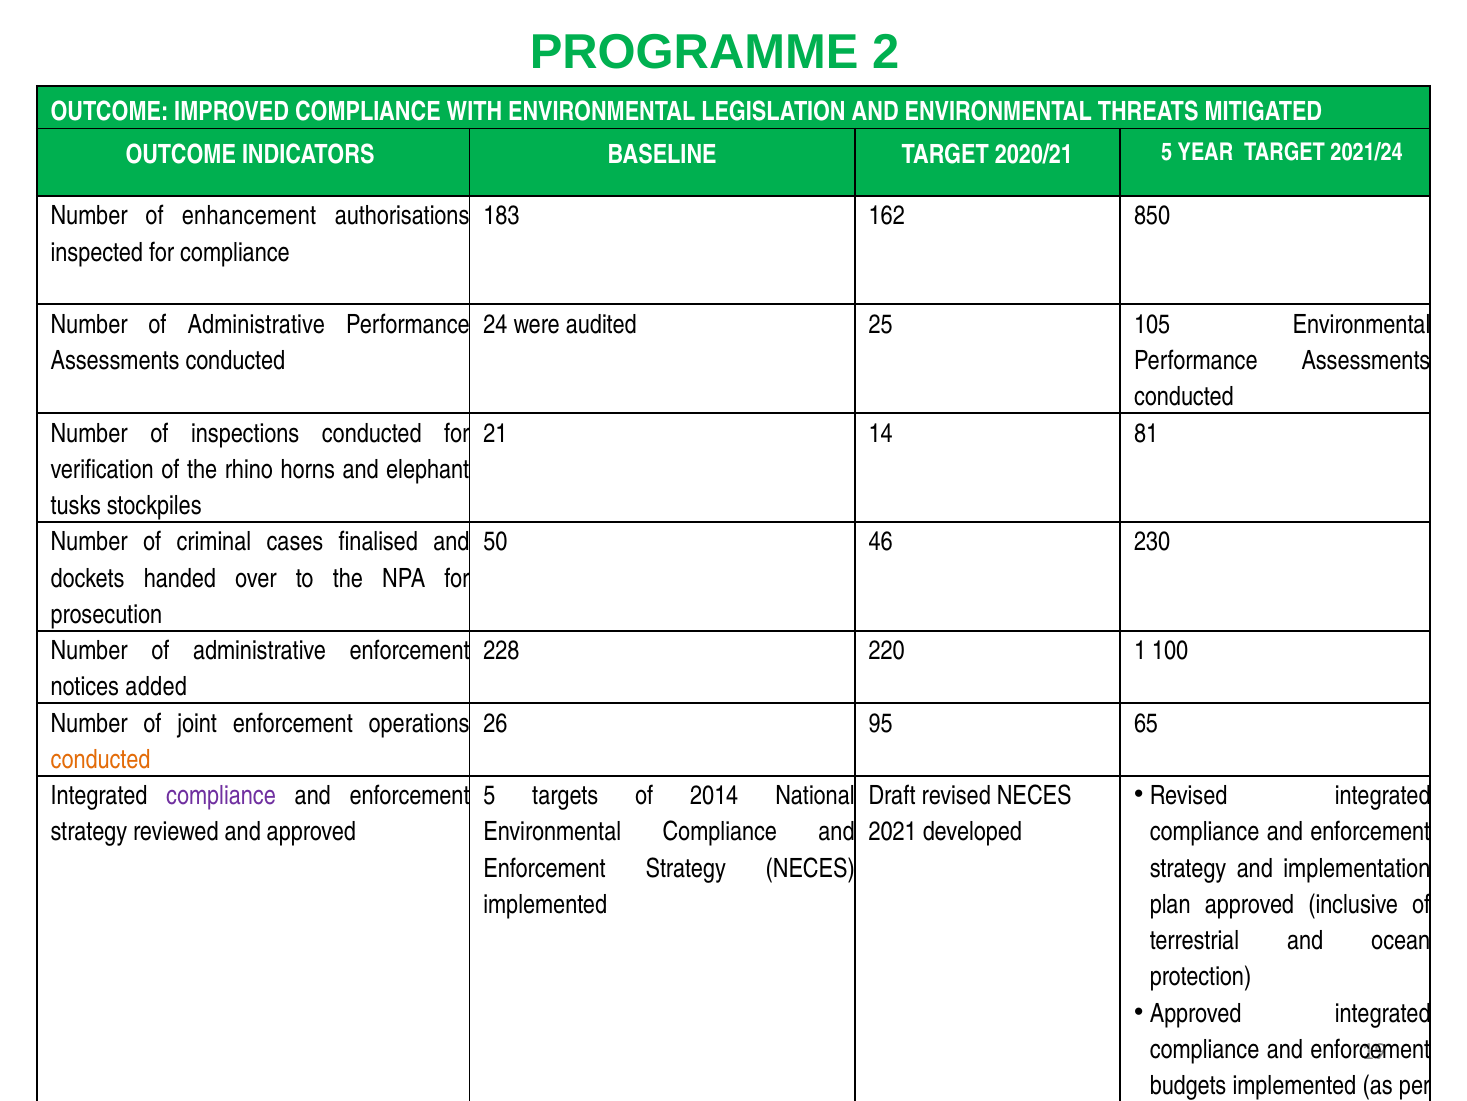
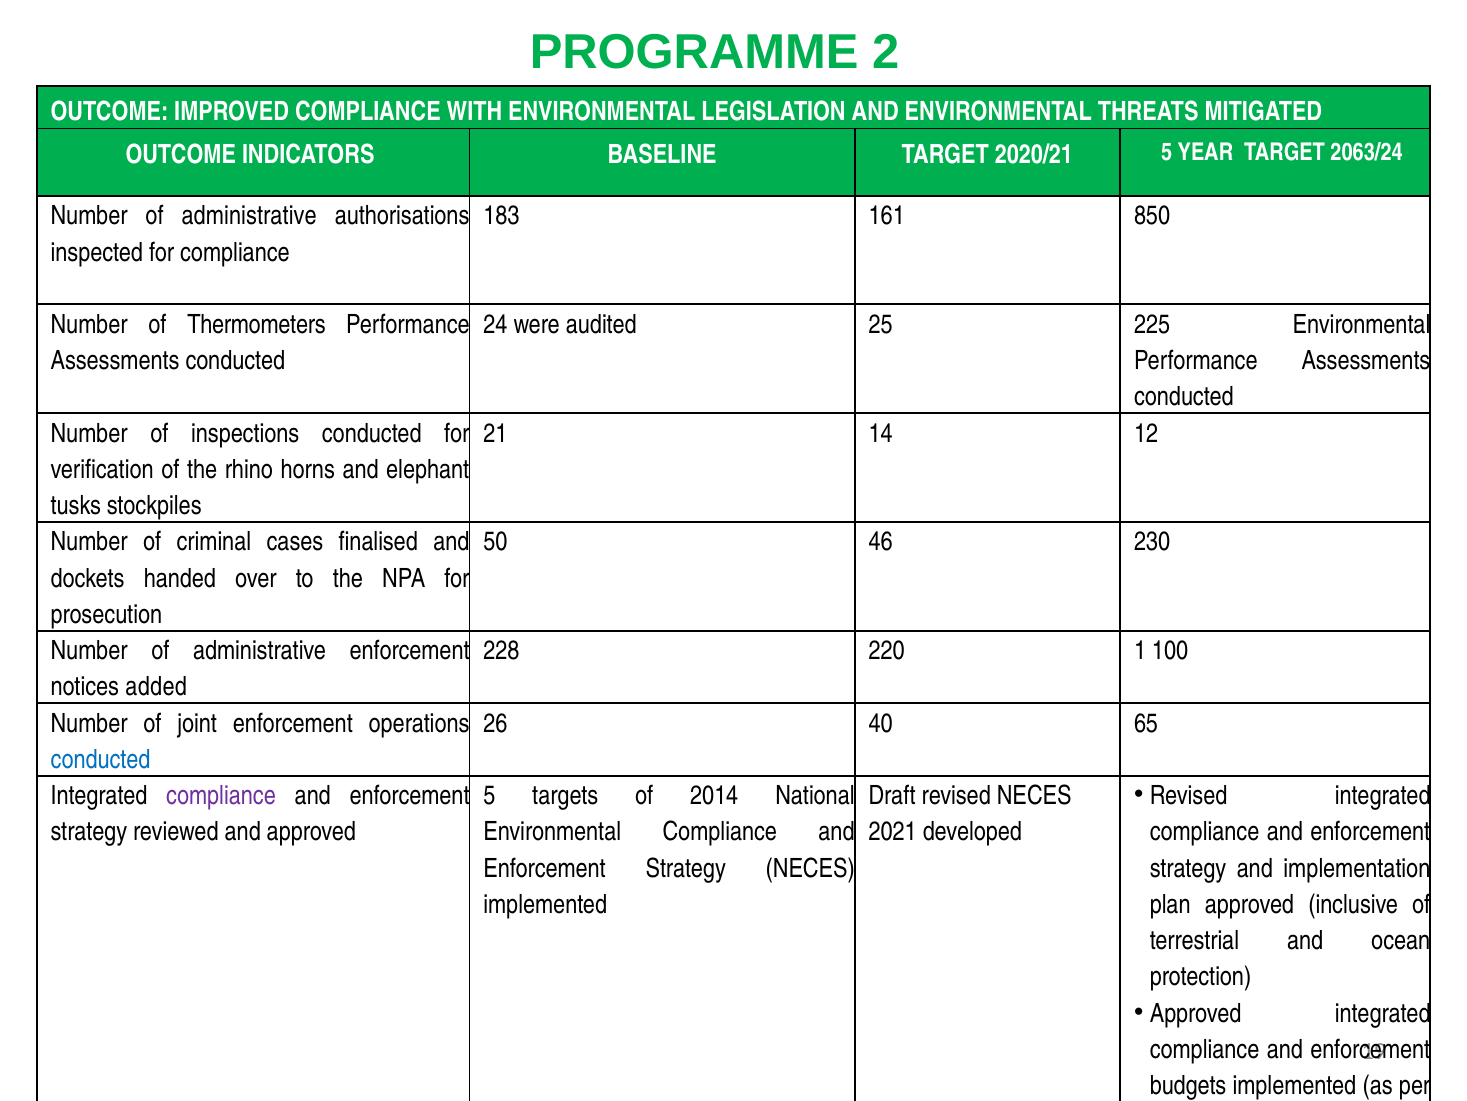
2021/24: 2021/24 -> 2063/24 (1367, 153)
enhancement: enhancement -> administrative (249, 216)
162: 162 -> 161 (887, 216)
Administrative: Administrative -> Thermometers (256, 324)
105: 105 -> 225 (1152, 324)
81: 81 -> 12 (1146, 433)
95: 95 -> 40 (881, 723)
conducted colour: orange -> blue (101, 759)
